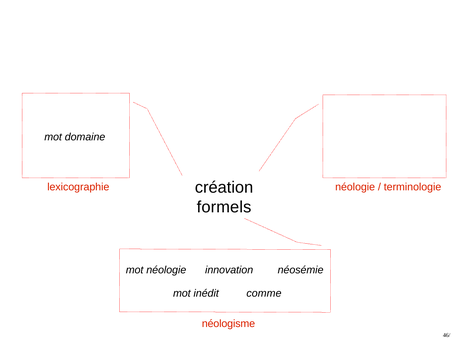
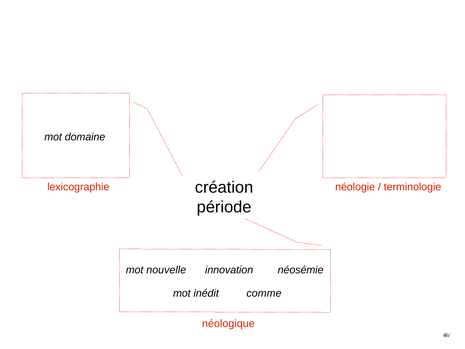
formels: formels -> période (224, 207)
mot néologie: néologie -> nouvelle (166, 270)
néologisme: néologisme -> néologique (228, 323)
